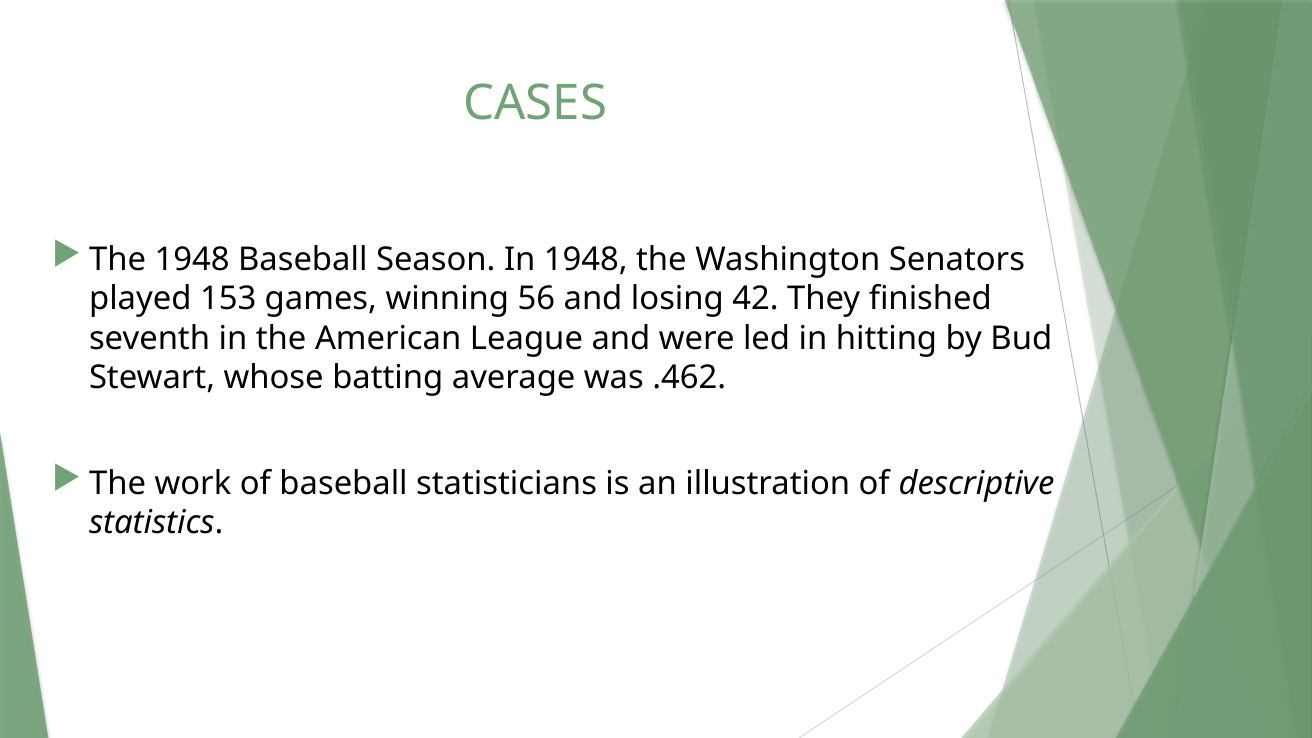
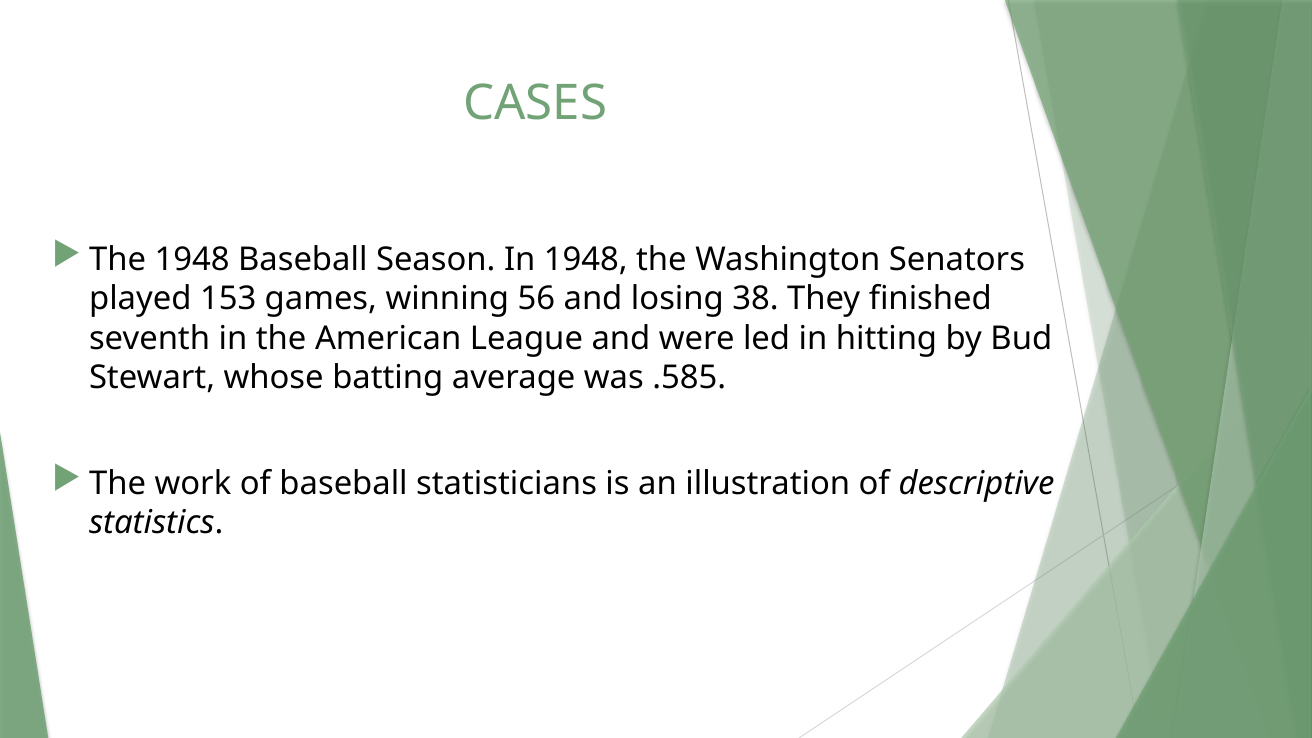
42: 42 -> 38 (756, 299)
.462: .462 -> .585 (689, 378)
